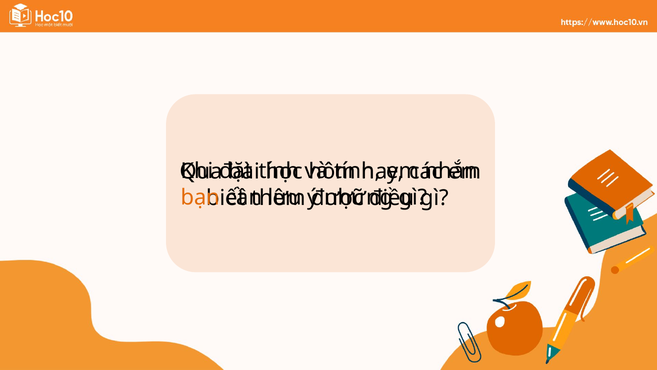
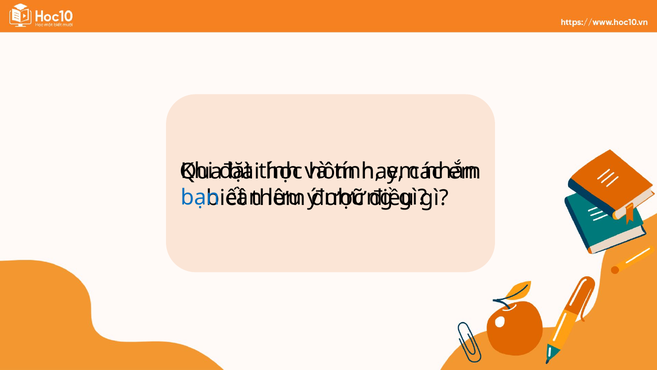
bạn colour: orange -> blue (200, 197)
